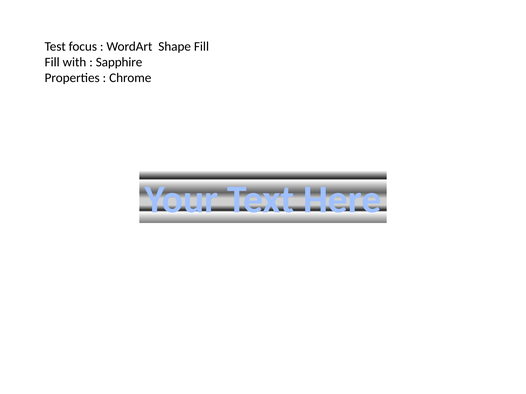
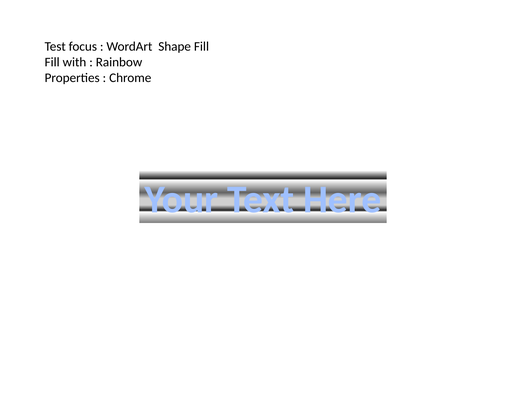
Sapphire: Sapphire -> Rainbow (119, 62)
